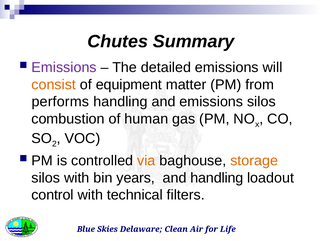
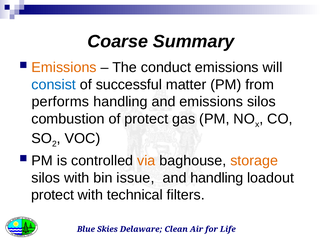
Chutes: Chutes -> Coarse (118, 41)
Emissions colour: purple -> orange (64, 68)
detailed: detailed -> conduct (166, 68)
consist colour: orange -> blue (54, 85)
equipment: equipment -> successful (129, 85)
of human: human -> protect (146, 119)
years: years -> issue (136, 178)
control: control -> protect (53, 195)
